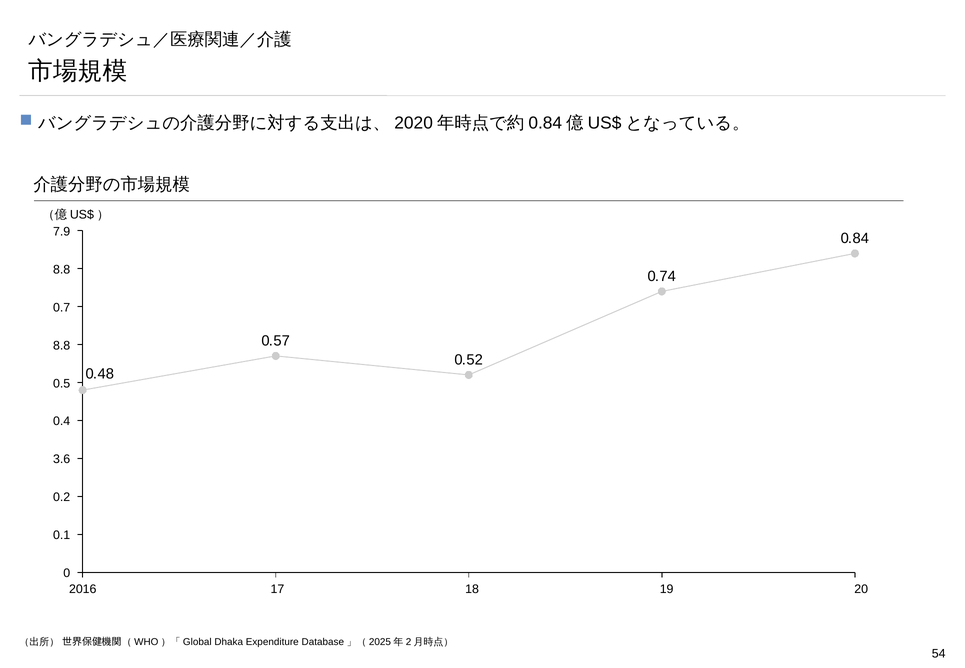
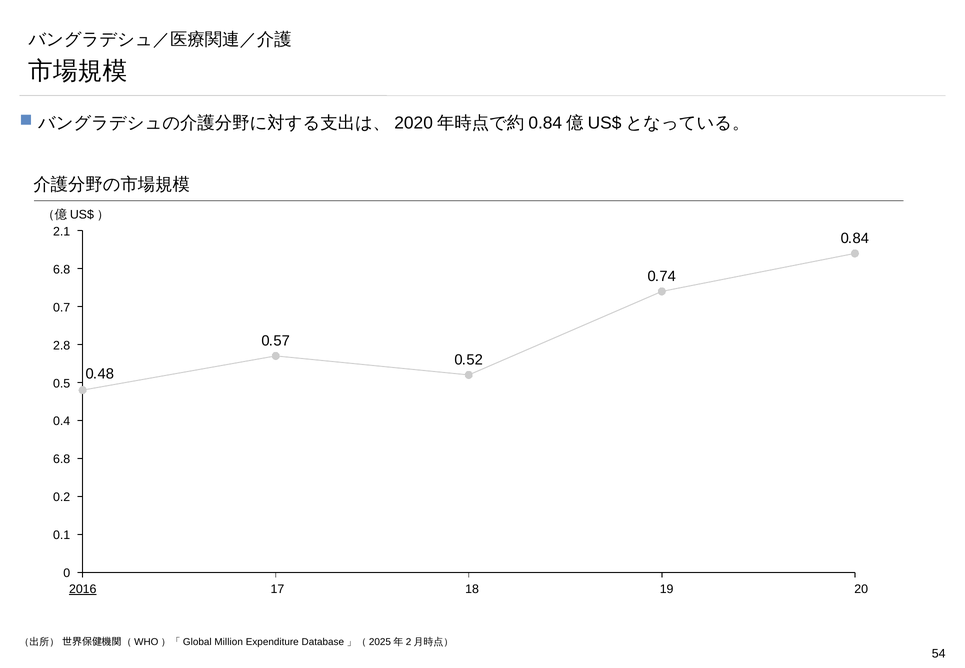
7.9: 7.9 -> 2.1 (62, 232)
8.8: 8.8 -> 6.8 (62, 270)
8.8: 8.8 -> 2.8 (62, 345)
3.6: 3.6 -> 6.8 (62, 459)
2016 underline: none -> present (83, 589)
Dhaka: Dhaka -> Million (229, 642)
